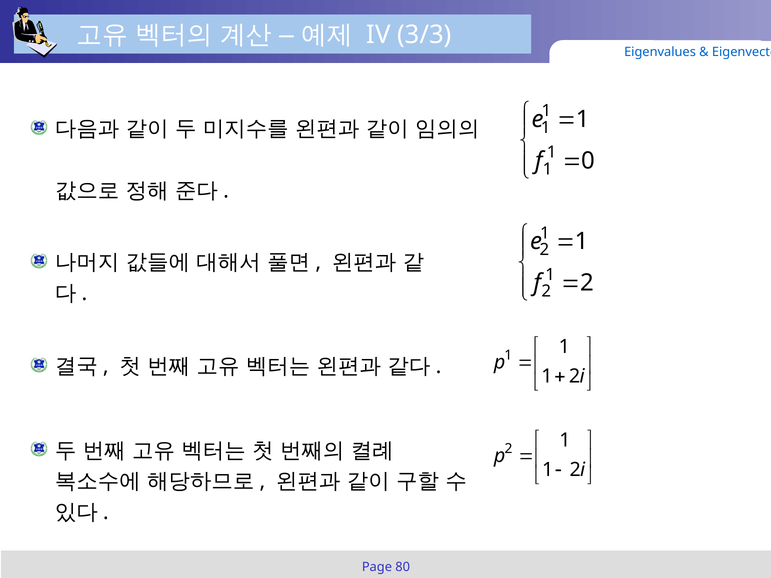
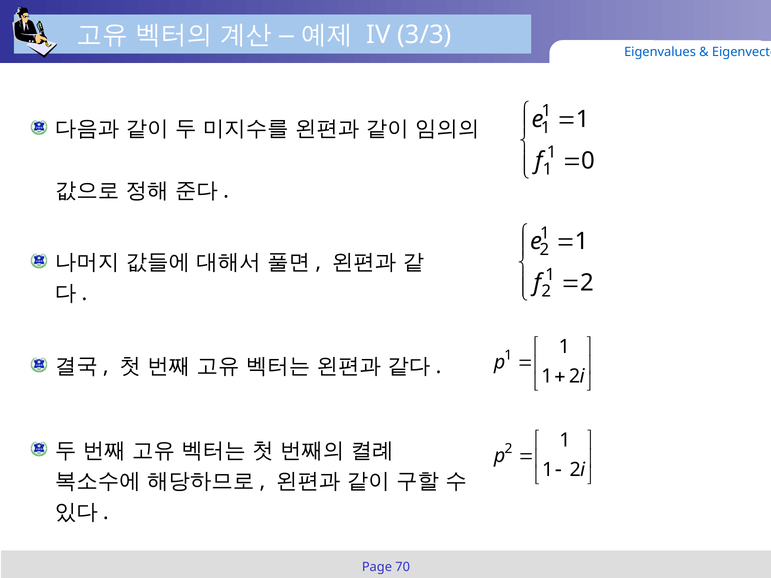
80: 80 -> 70 (403, 567)
